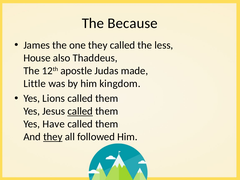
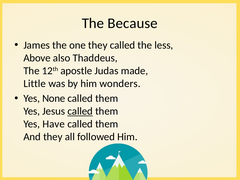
House: House -> Above (37, 58)
kingdom: kingdom -> wonders (120, 84)
Lions: Lions -> None (54, 98)
they underline: present -> none (53, 137)
